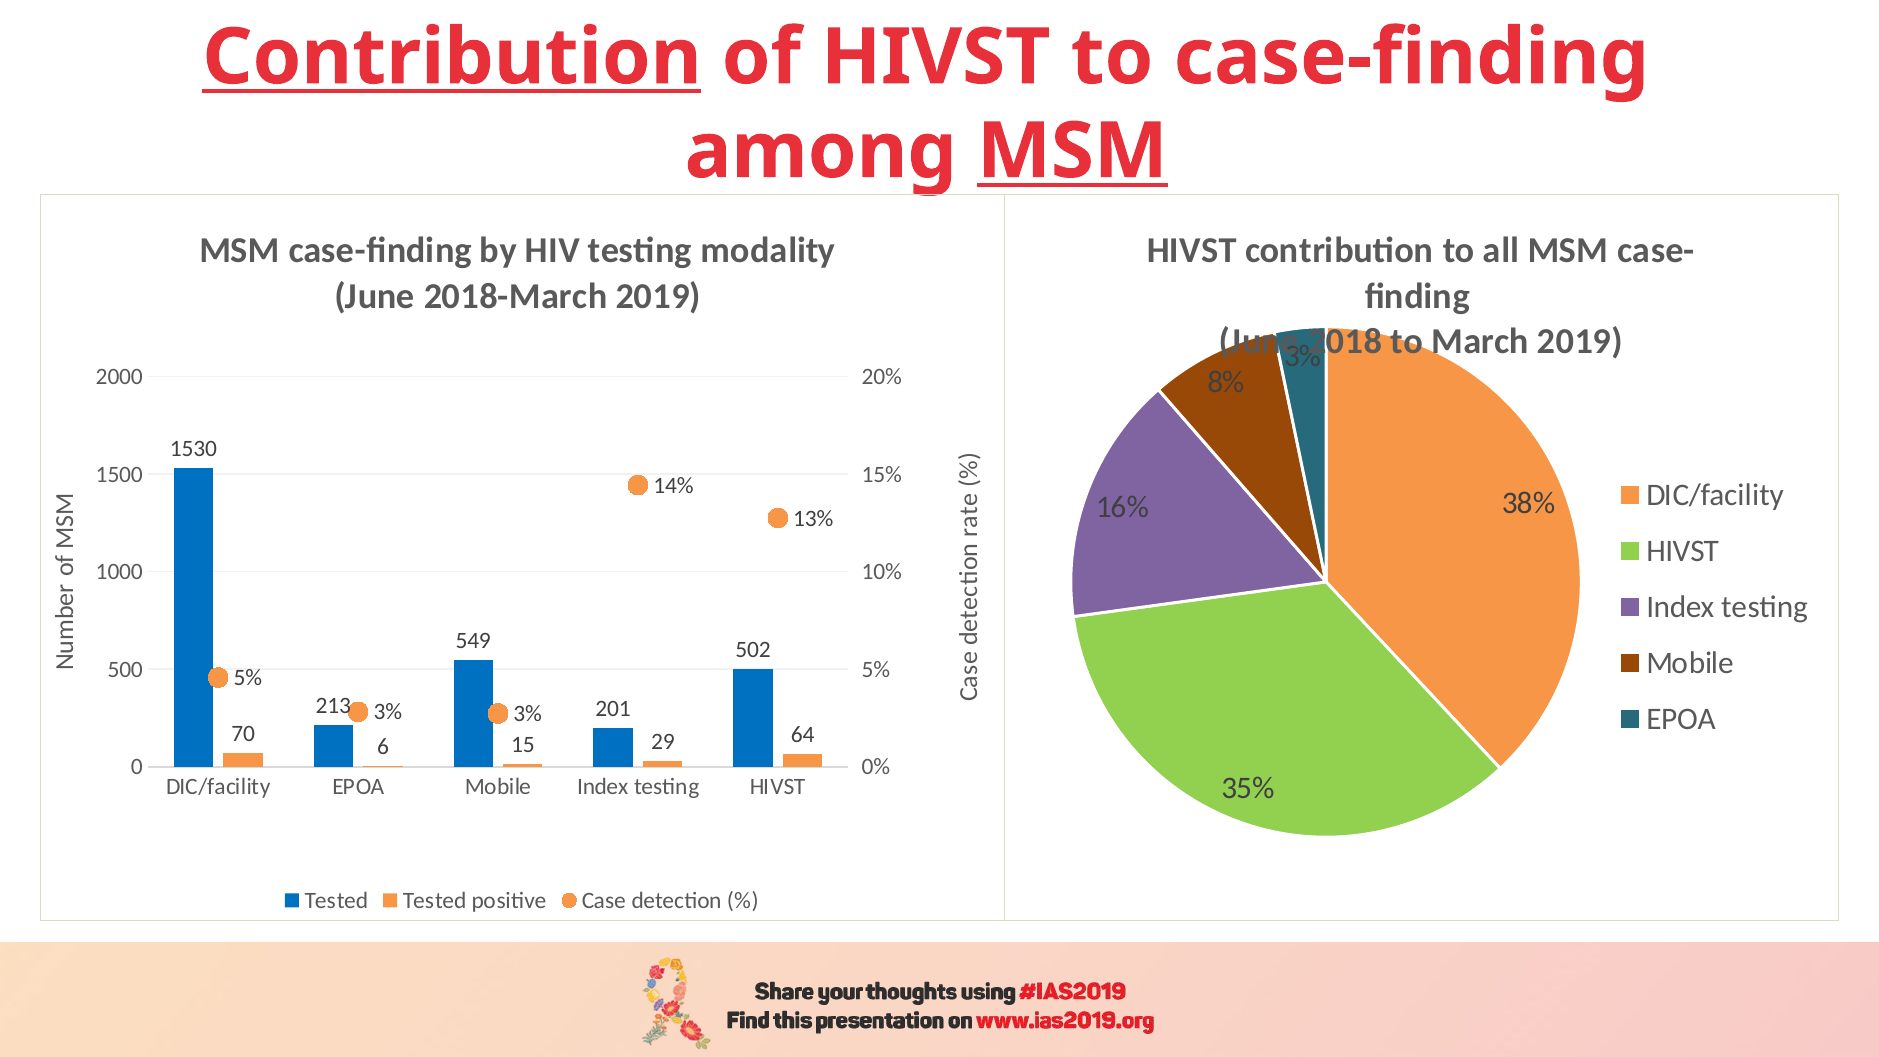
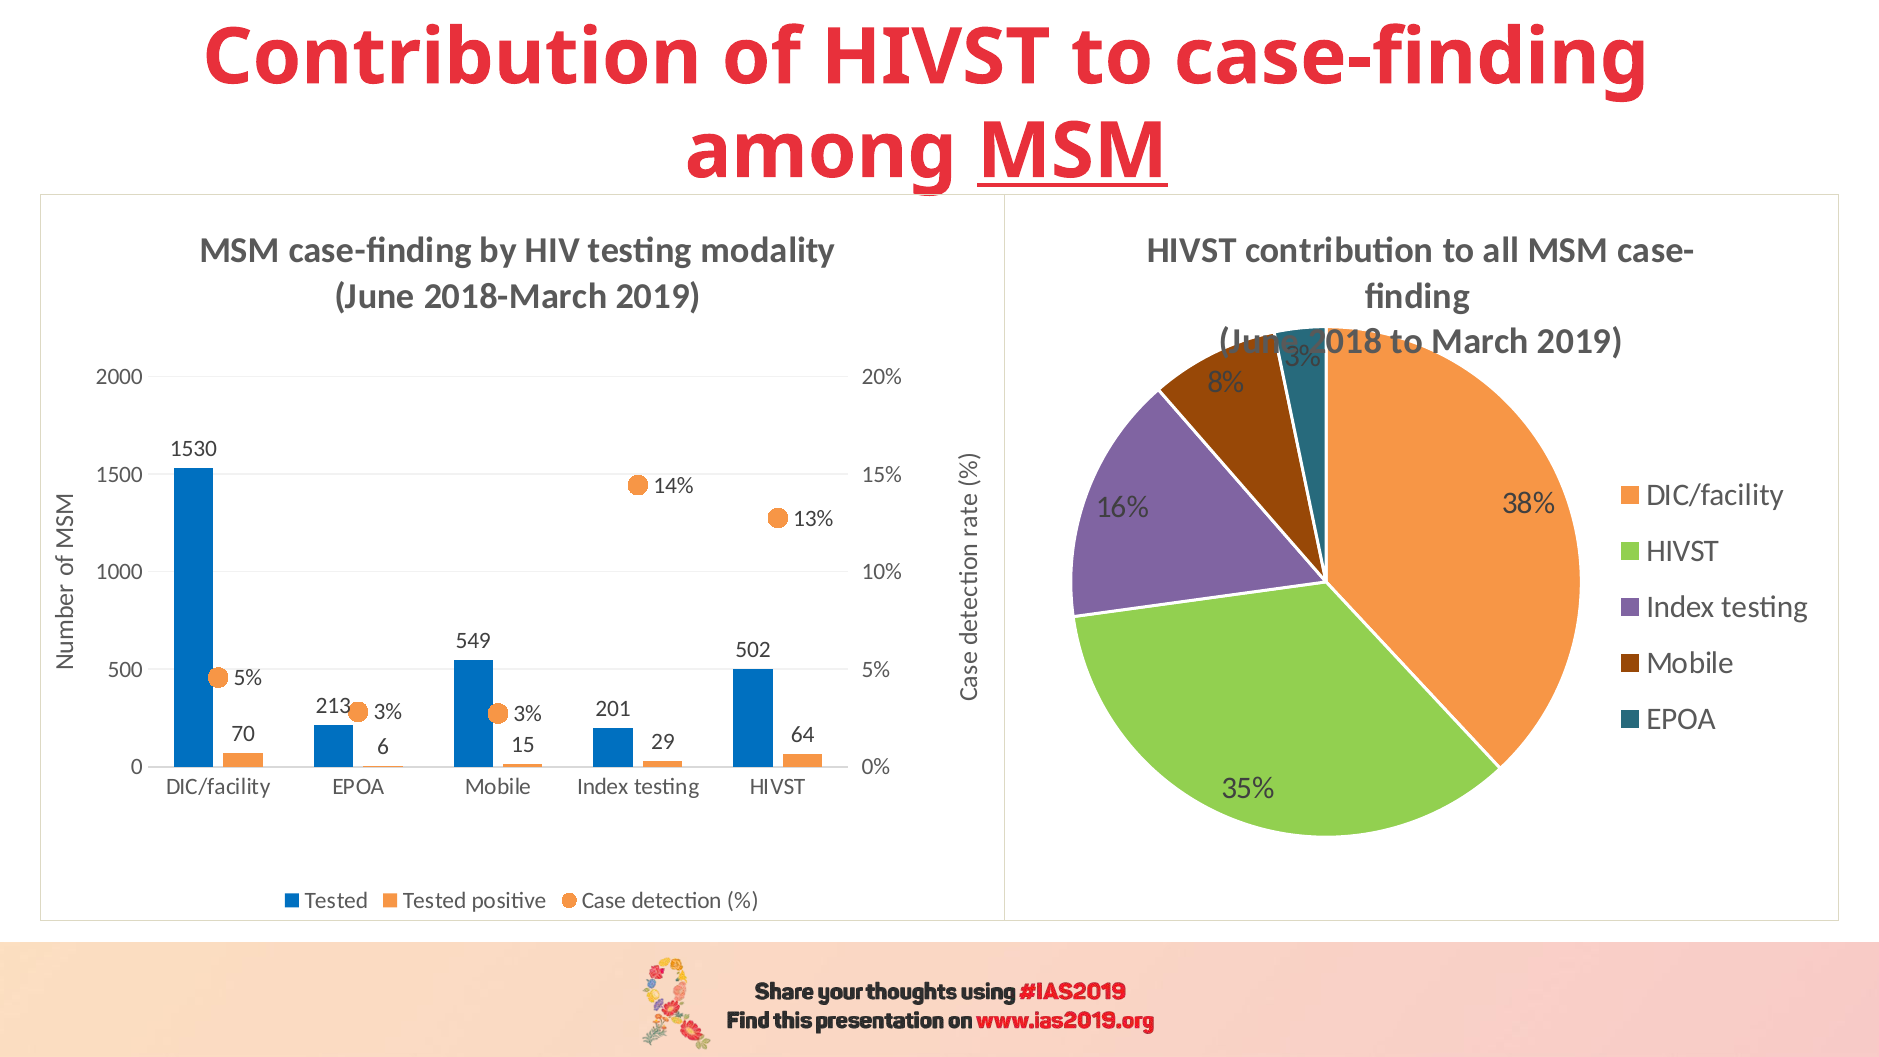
Contribution underline: present -> none (452, 57)
